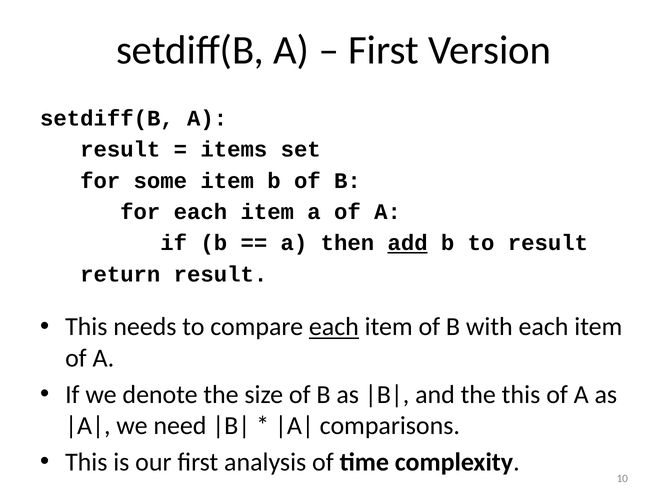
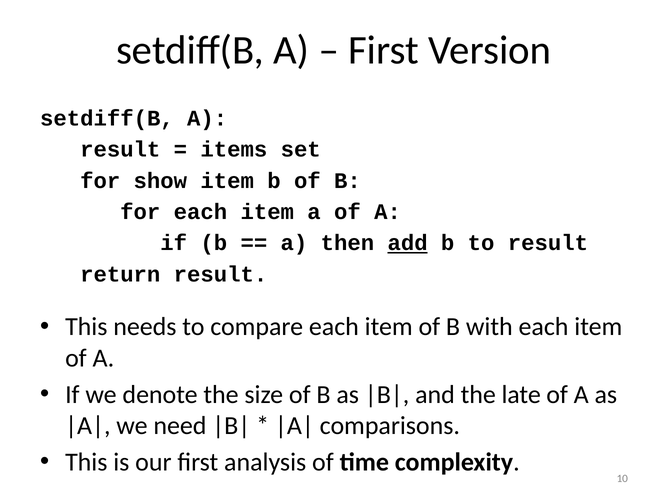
some: some -> show (160, 181)
each underline: present -> none (334, 327)
the this: this -> late (521, 394)
